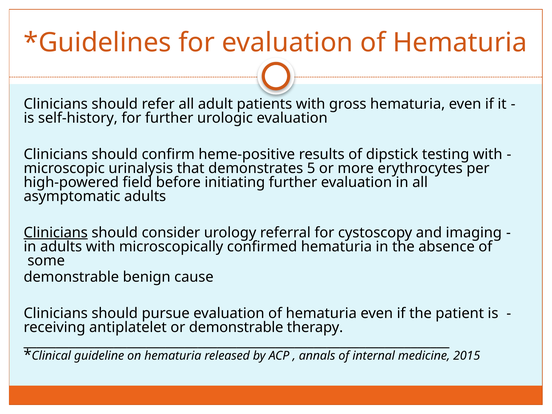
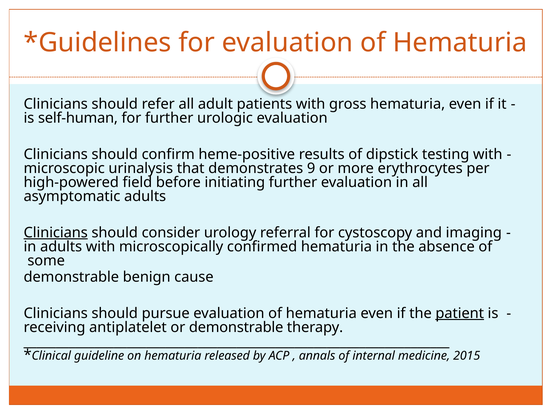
self-history: self-history -> self-human (78, 118)
5: 5 -> 9 (311, 168)
patient underline: none -> present (460, 313)
